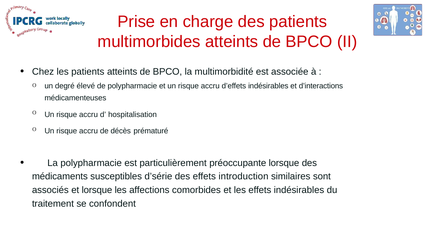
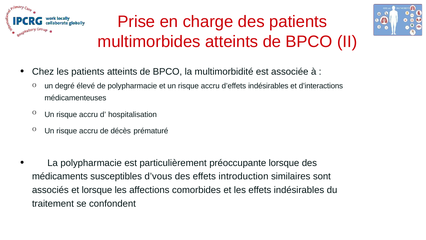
d’série: d’série -> d’vous (158, 176)
